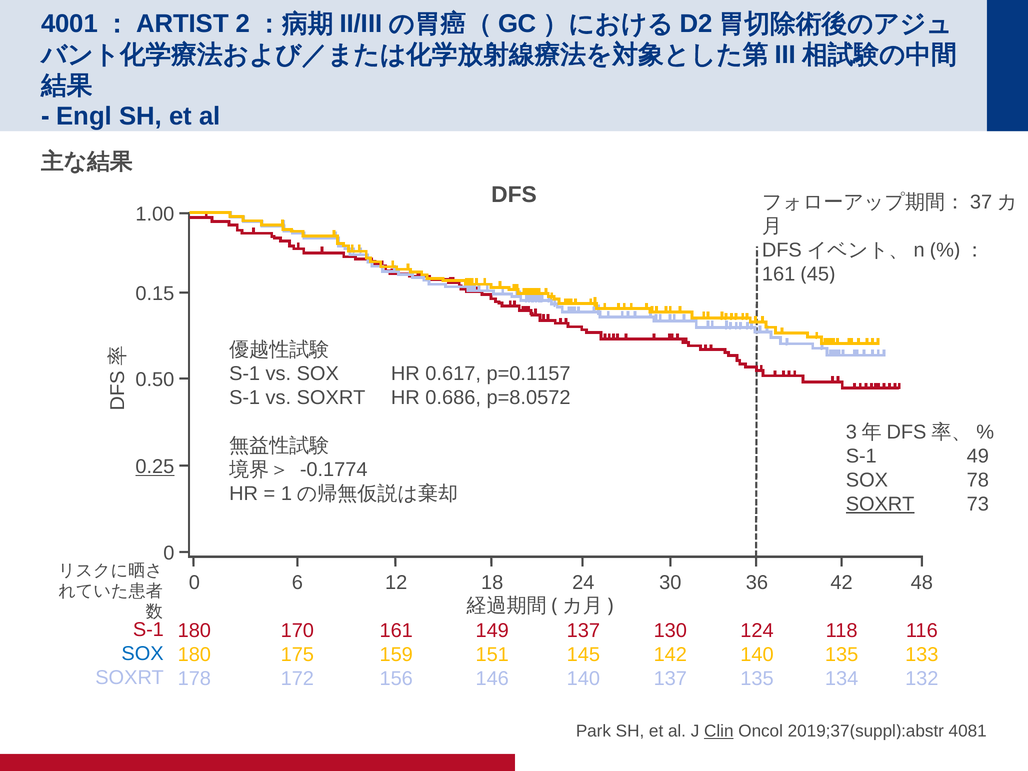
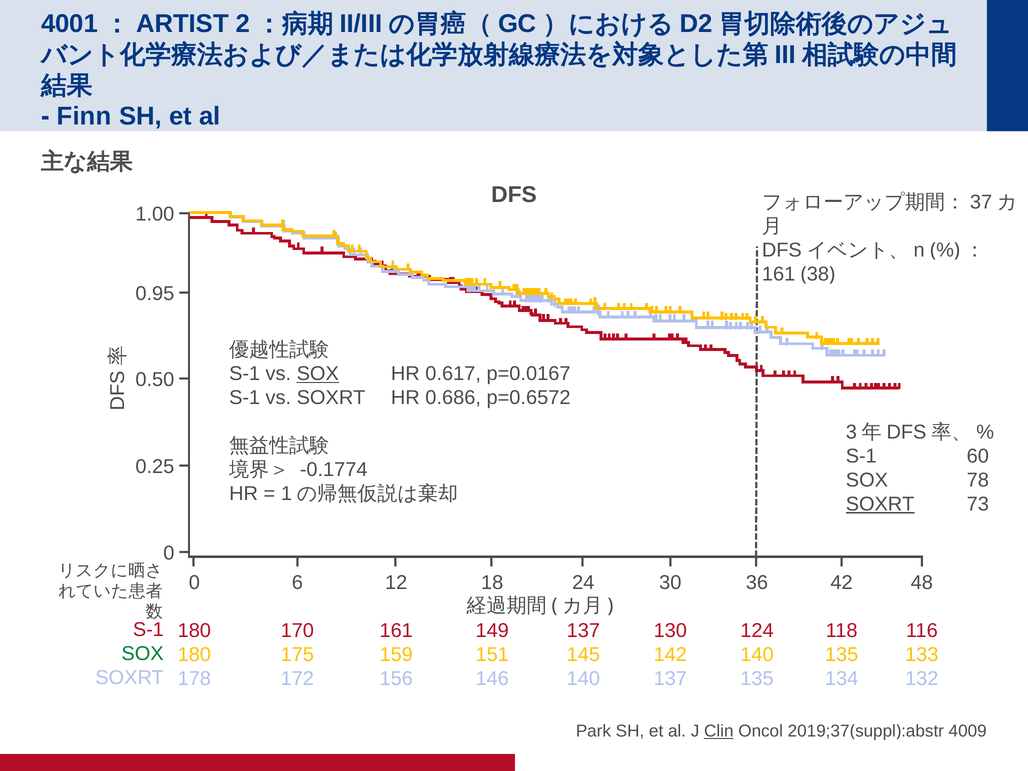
Engl: Engl -> Finn (84, 116)
45: 45 -> 38 (818, 274)
0.15: 0.15 -> 0.95 (155, 294)
SOX underline: none -> present (318, 374)
p=0.1157: p=0.1157 -> p=0.0167 (529, 374)
p=8.0572: p=8.0572 -> p=0.6572 (529, 398)
49: 49 -> 60 (978, 456)
0.25 underline: present -> none (155, 467)
SOX colour: blue -> green (143, 654)
4081: 4081 -> 4009 (968, 731)
